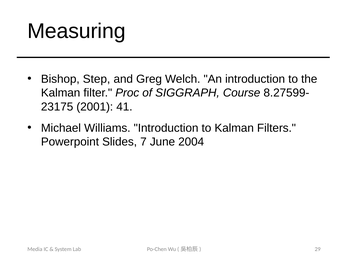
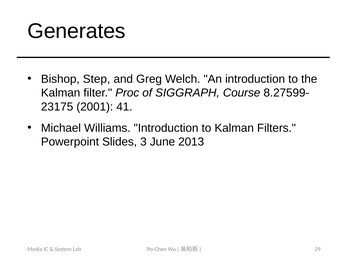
Measuring: Measuring -> Generates (76, 31)
7: 7 -> 3 (143, 142)
2004: 2004 -> 2013 (191, 142)
